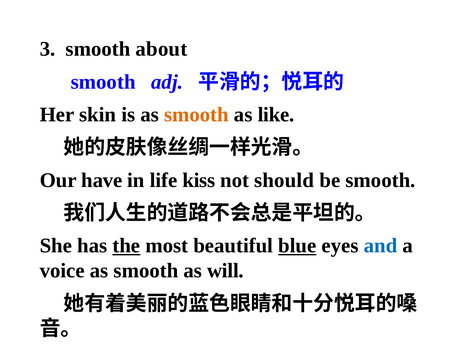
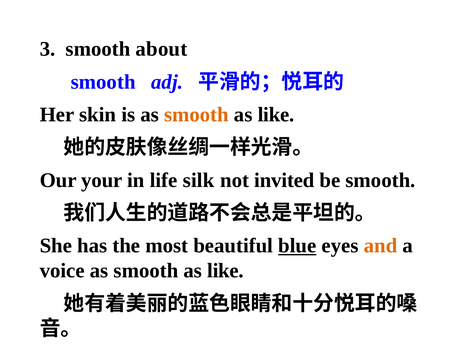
have: have -> your (102, 180)
kiss: kiss -> silk (199, 180)
should: should -> invited (284, 180)
the underline: present -> none (126, 246)
and colour: blue -> orange (381, 246)
will: will -> like (226, 271)
